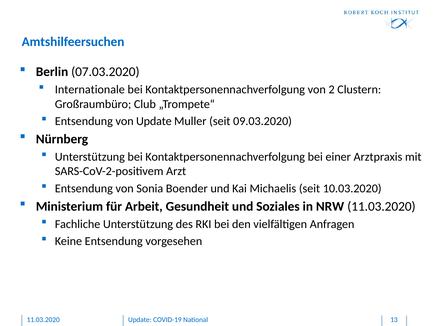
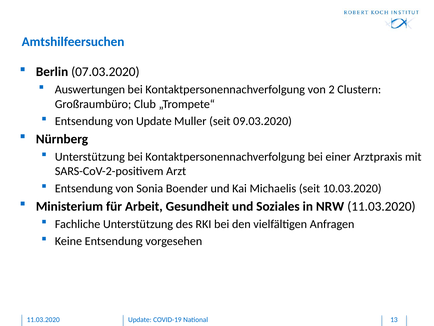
Internationale: Internationale -> Auswertungen (90, 89)
